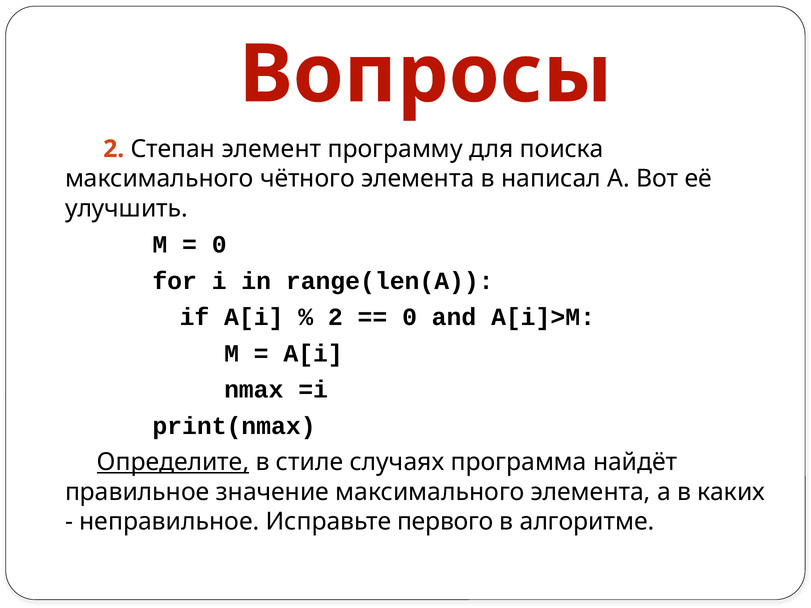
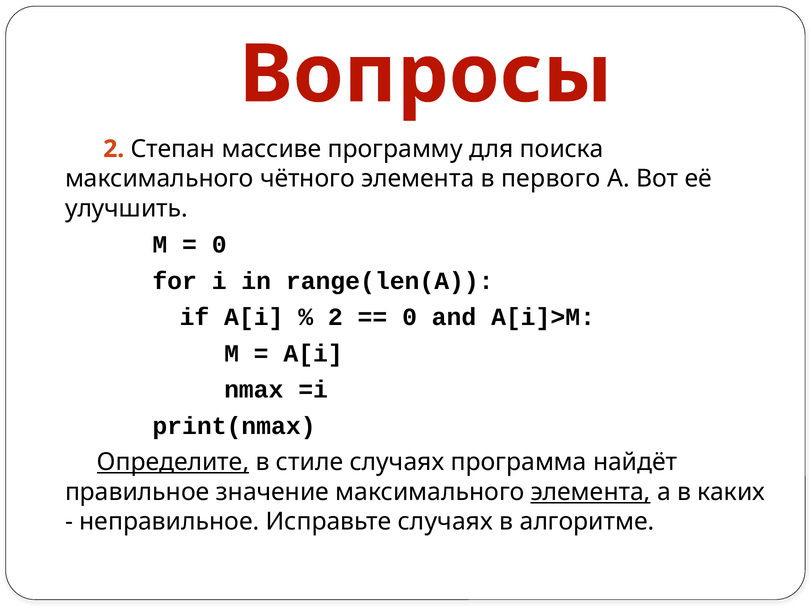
элемент: элемент -> массиве (271, 149)
написал: написал -> первого (551, 179)
элемента underline: none -> present (591, 492)
Исправьте первого: первого -> случаях (445, 522)
